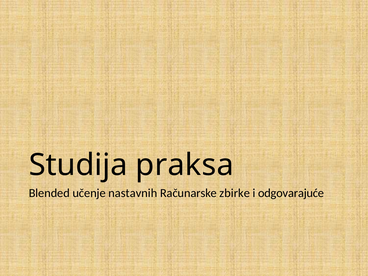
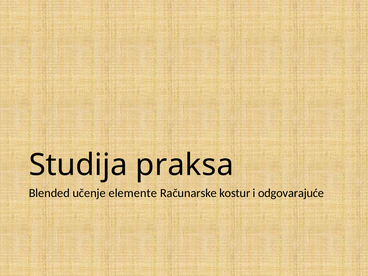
nastavnih: nastavnih -> elemente (133, 193)
zbirke: zbirke -> kostur (235, 193)
